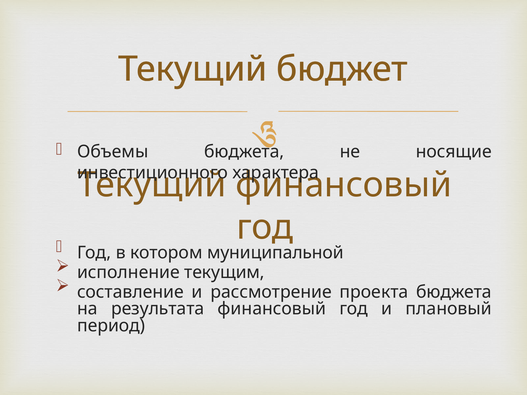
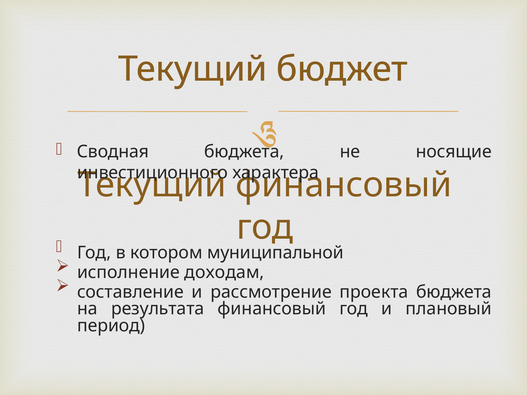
Объемы: Объемы -> Сводная (113, 152)
текущим: текущим -> доходам (224, 272)
